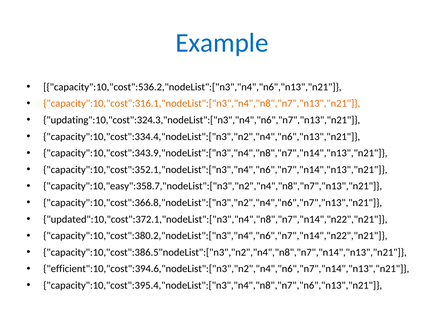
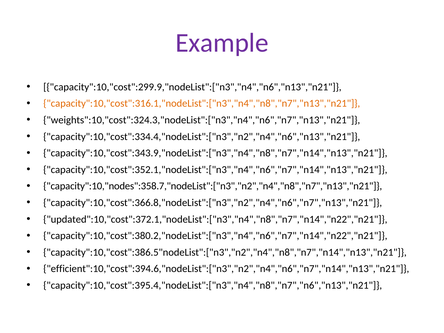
Example colour: blue -> purple (222, 43)
capacity":10,"cost":536.2,"nodeList":["n3","n4","n6","n13","n21: capacity":10,"cost":536.2,"nodeList":["n3","n4","n6","n13","n21 -> capacity":10,"cost":299.9,"nodeList":["n3","n4","n6","n13","n21 (192, 87)
updating":10,"cost":324.3,"nodeList":["n3","n4","n6","n7","n13","n21: updating":10,"cost":324.3,"nodeList":["n3","n4","n6","n7","n13","n21 -> weights":10,"cost":324.3,"nodeList":["n3","n4","n6","n7","n13","n21 (202, 120)
capacity":10,"easy":358.7,"nodeList":["n3","n2","n4","n8","n7","n13","n21: capacity":10,"easy":358.7,"nodeList":["n3","n2","n4","n8","n7","n13","n21 -> capacity":10,"nodes":358.7,"nodeList":["n3","n2","n4","n8","n7","n13","n21 (213, 186)
